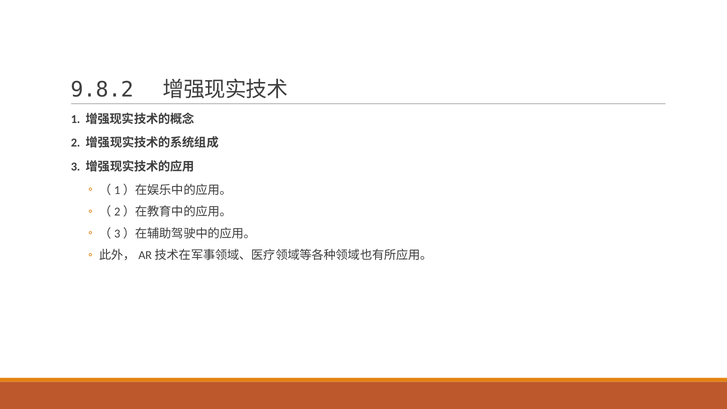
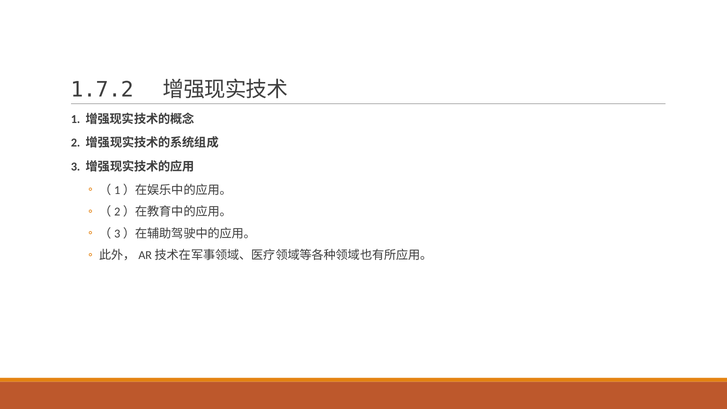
9.8.2: 9.8.2 -> 1.7.2 (102, 90)
